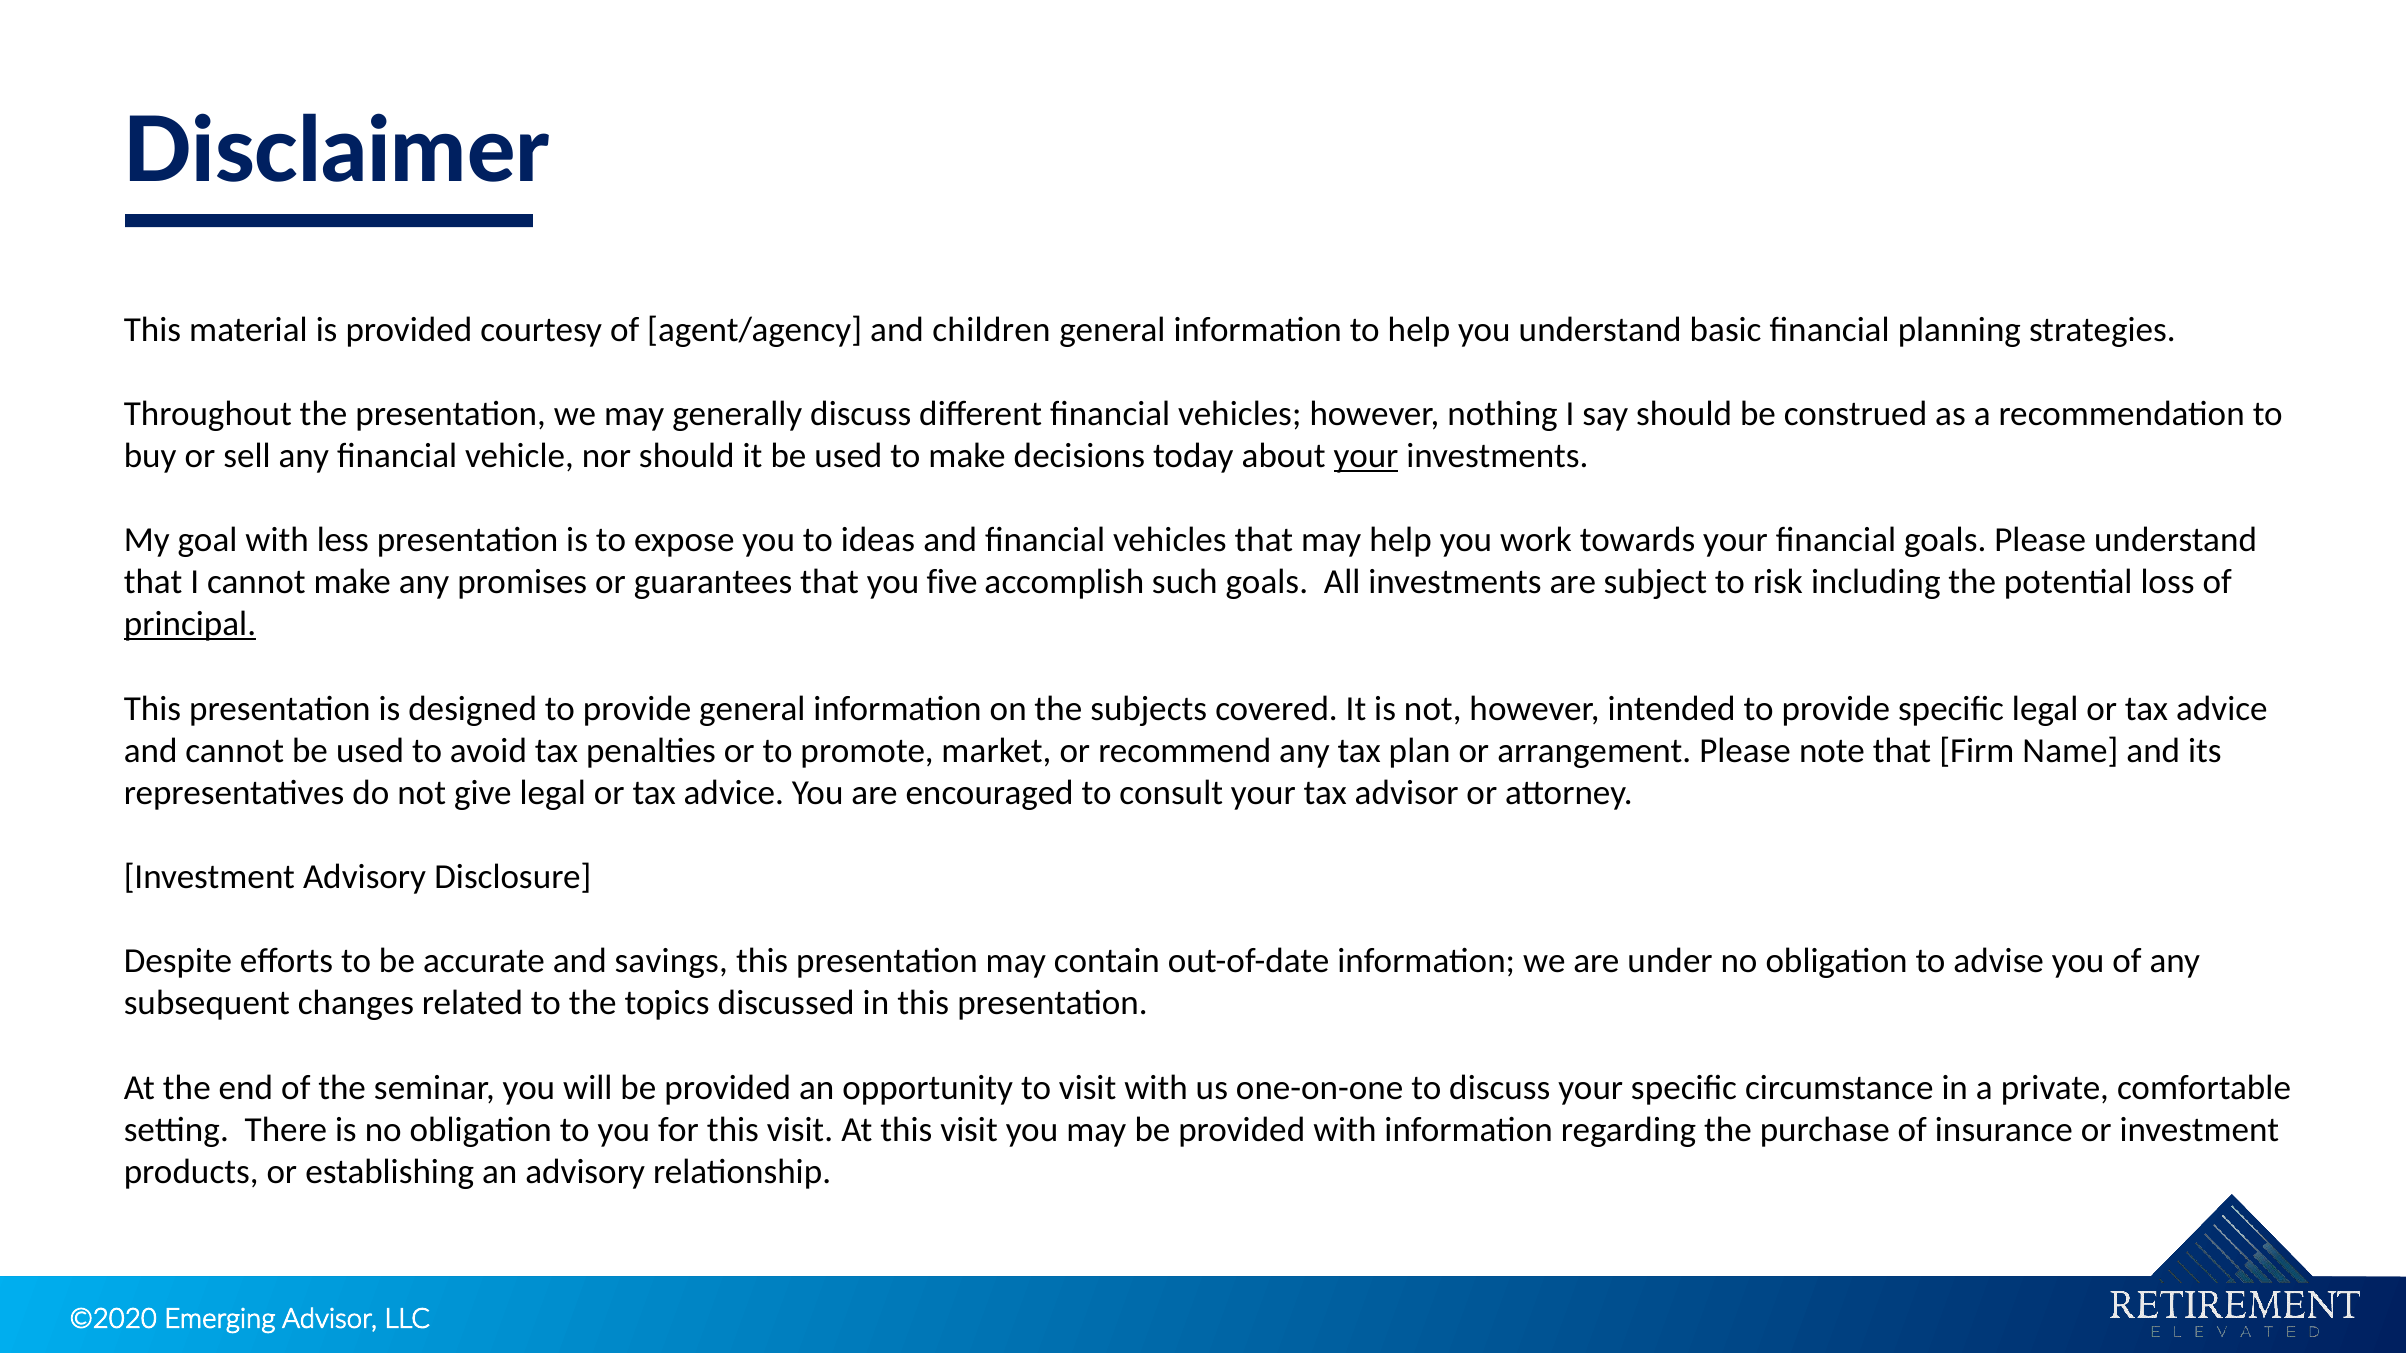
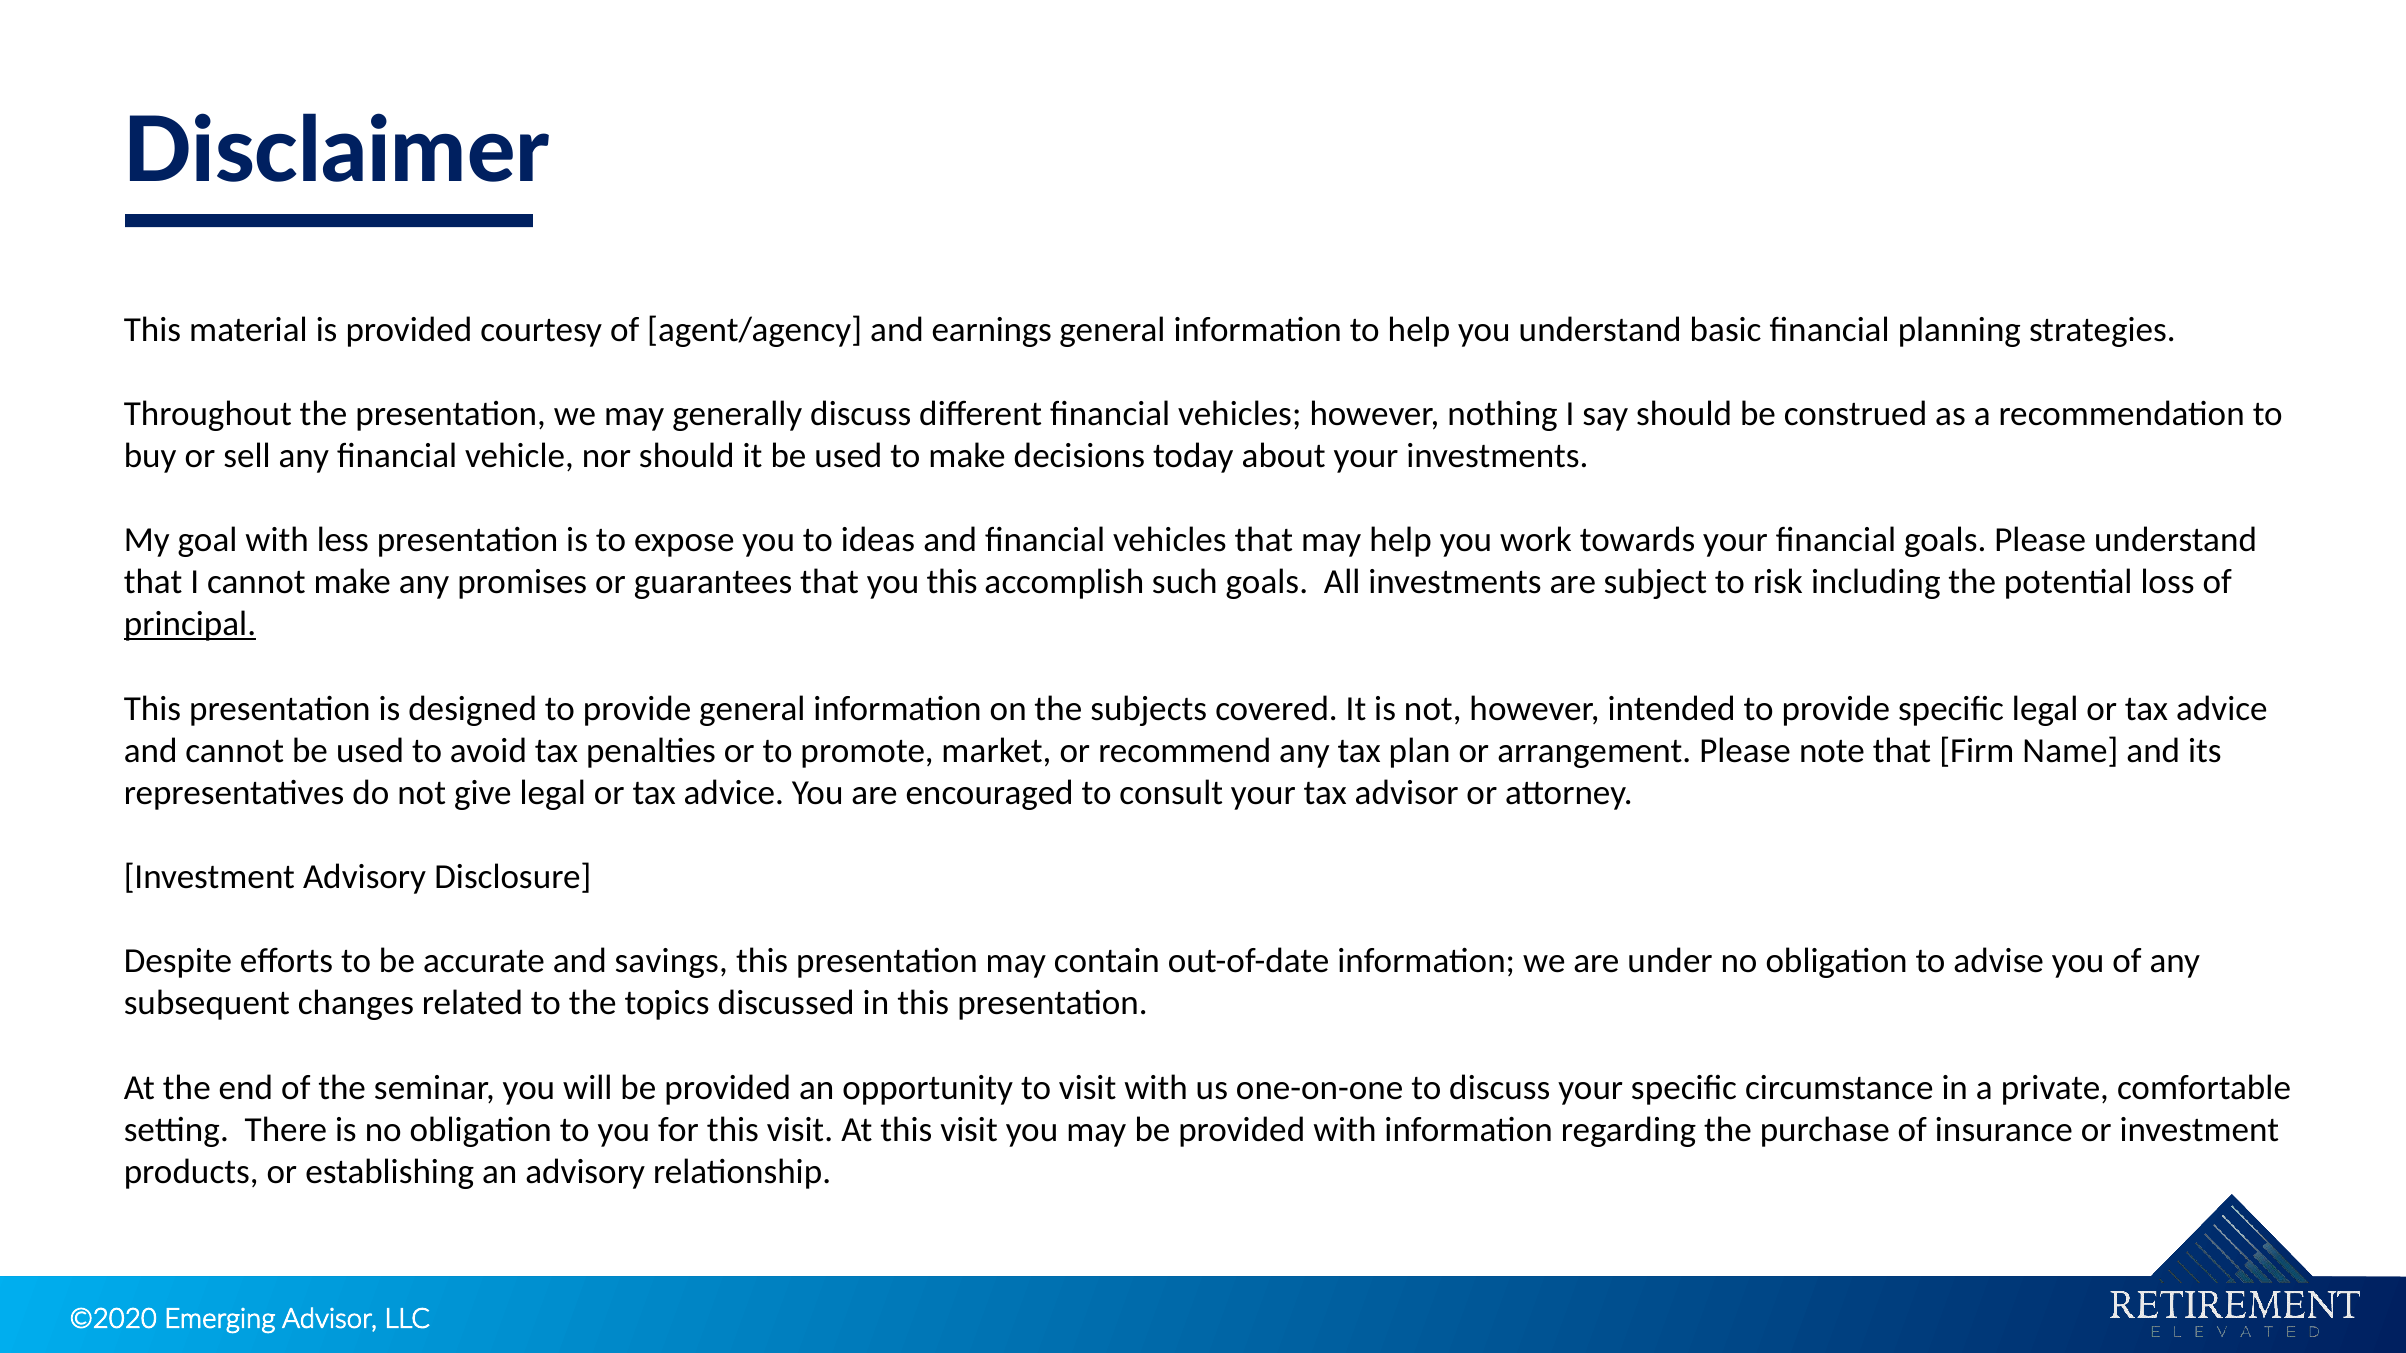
children: children -> earnings (992, 330)
your underline: present -> none (1366, 456)
you five: five -> this (952, 582)
